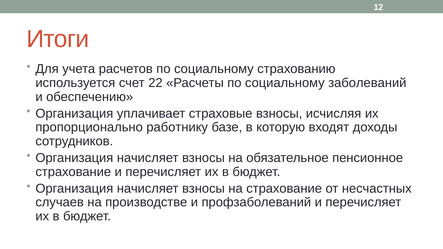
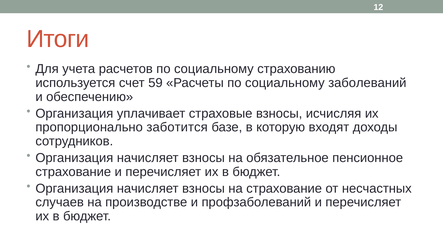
22: 22 -> 59 (155, 83)
работнику: работнику -> заботится (177, 127)
